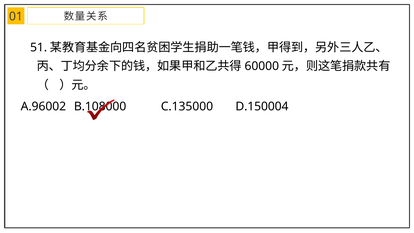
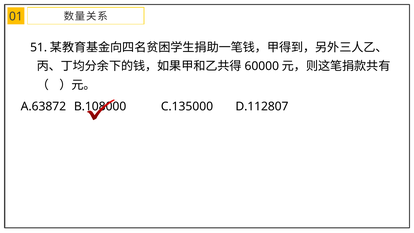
A.96002: A.96002 -> A.63872 (43, 106)
D.150004: D.150004 -> D.112807 (262, 106)
